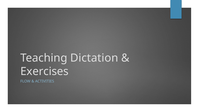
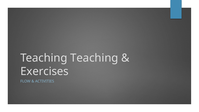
Teaching Dictation: Dictation -> Teaching (94, 58)
